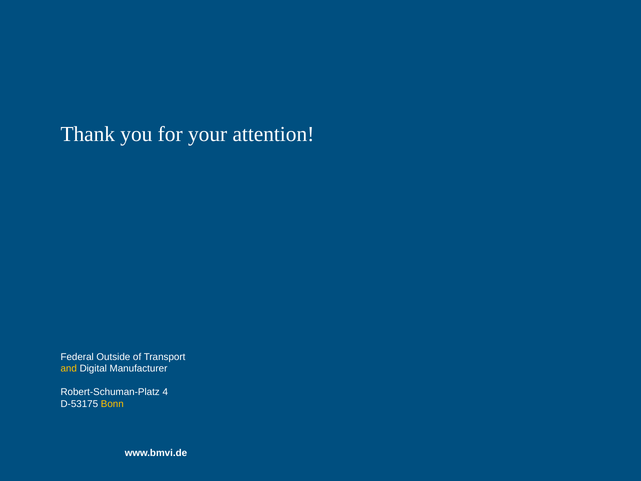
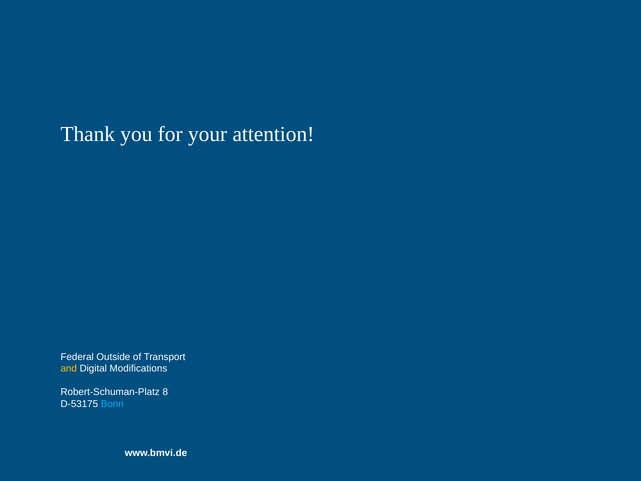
Manufacturer: Manufacturer -> Modifications (138, 368)
4: 4 -> 8 (165, 392)
Bonn colour: yellow -> light blue (112, 404)
